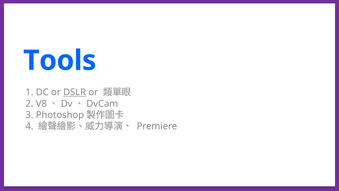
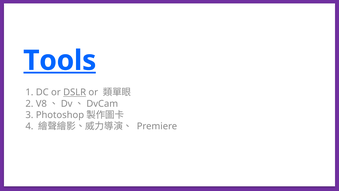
Tools underline: none -> present (60, 60)
